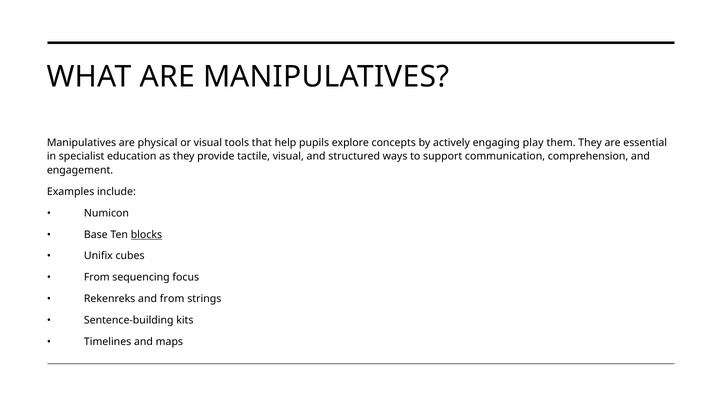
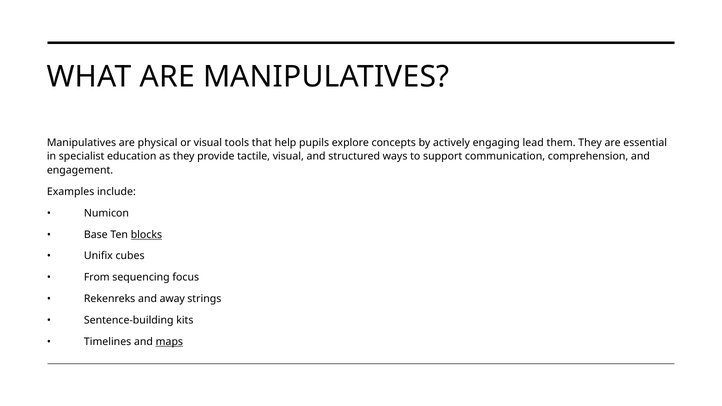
play: play -> lead (533, 143)
and from: from -> away (172, 299)
maps underline: none -> present (169, 342)
